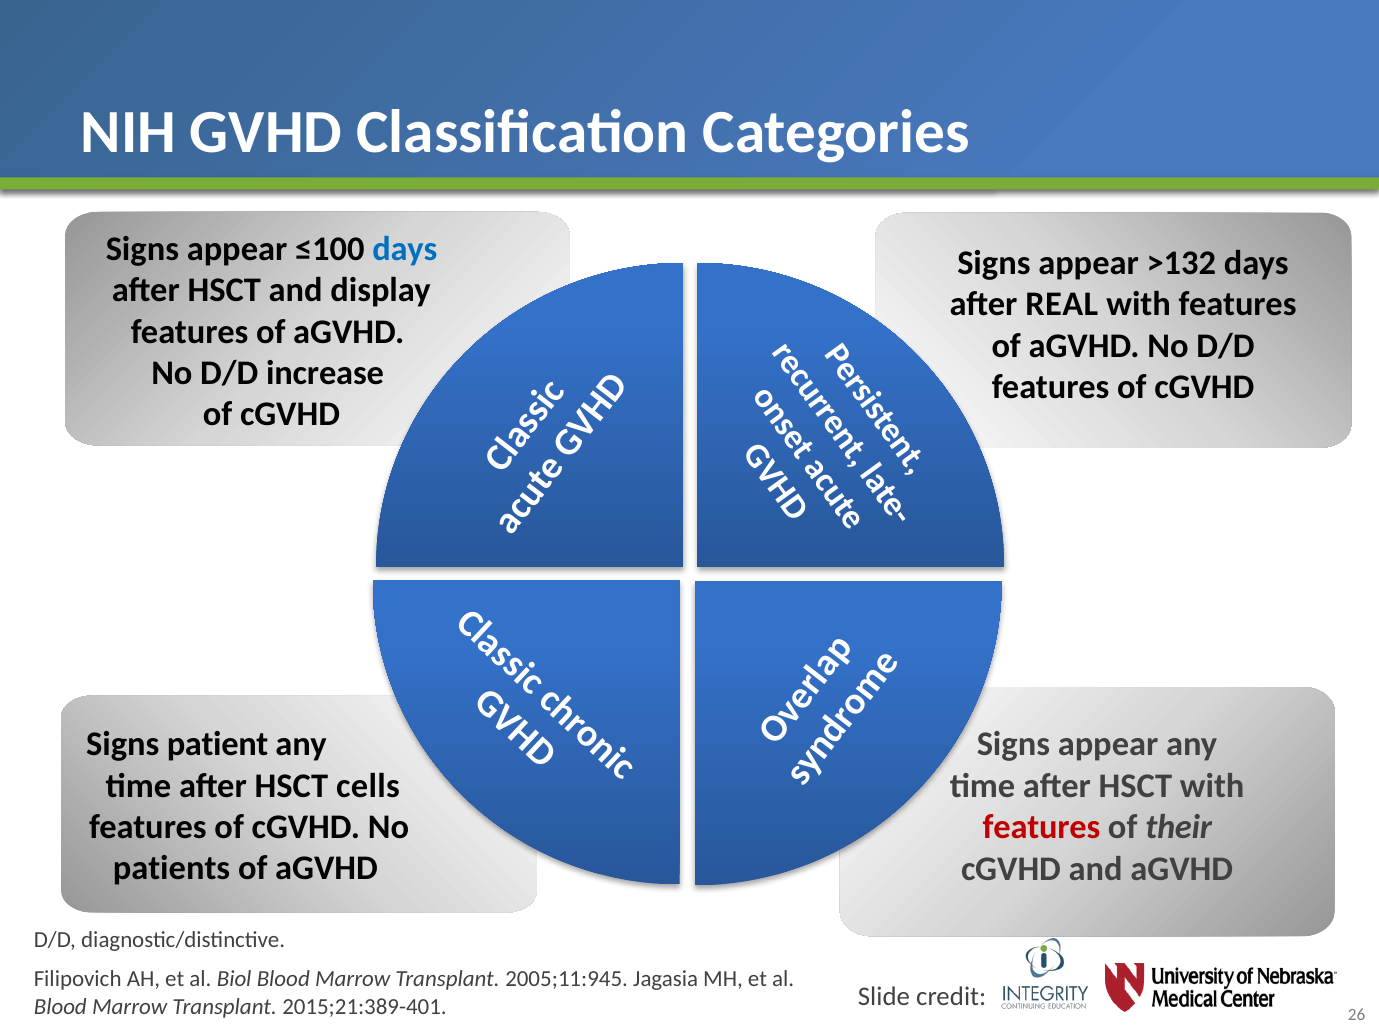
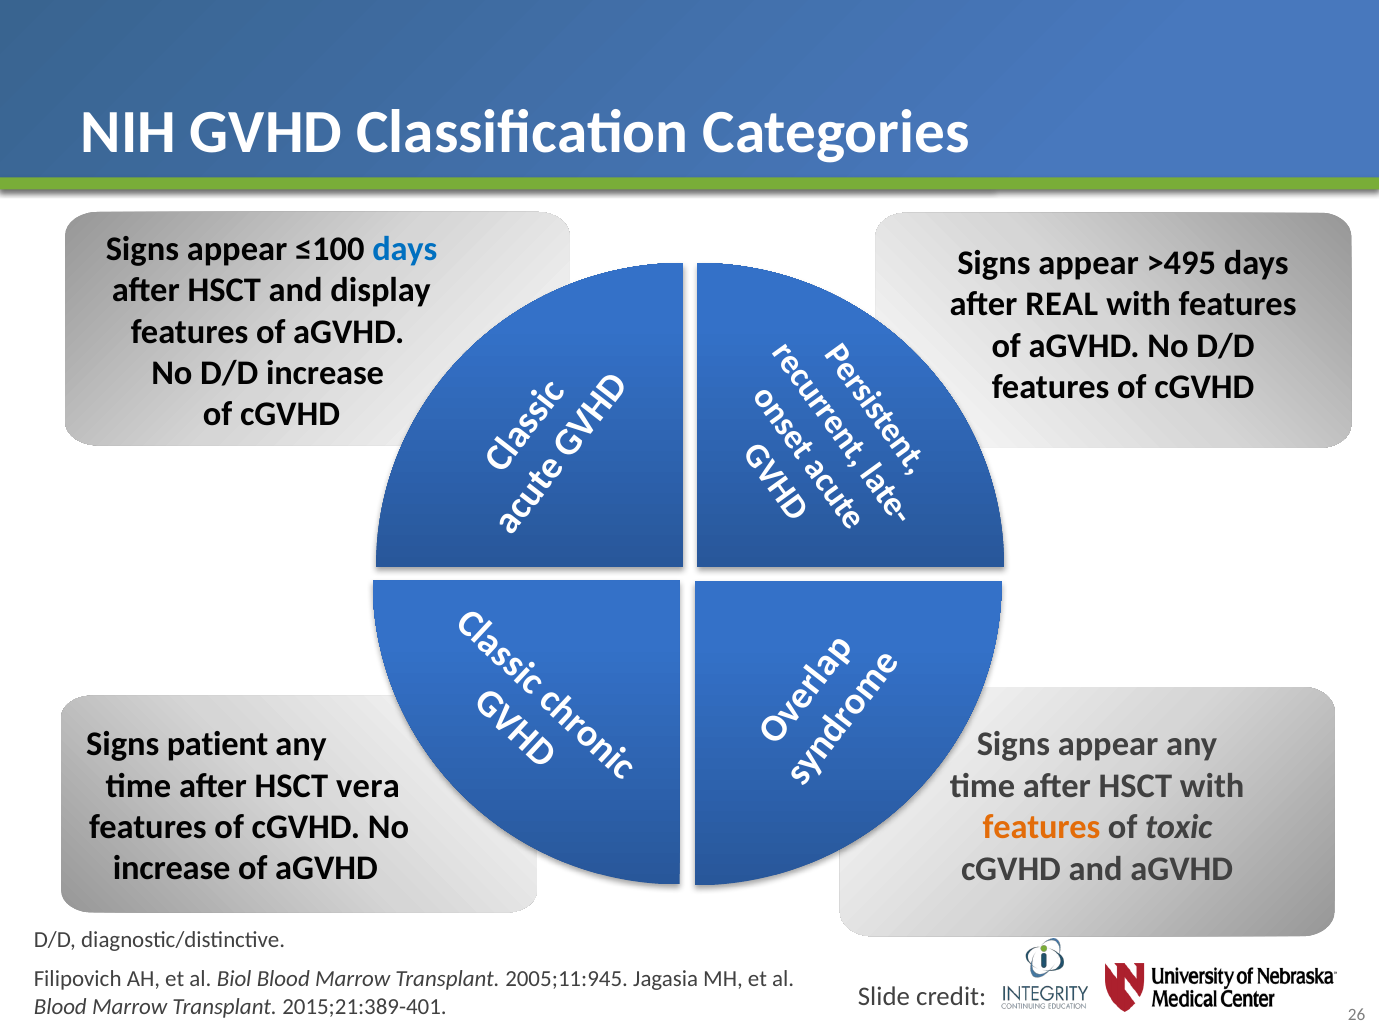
>132: >132 -> >495 (1181, 263)
cells: cells -> vera (368, 786)
features colour: red -> orange (1041, 828)
their: their -> toxic (1179, 828)
patients: patients -> increase (172, 869)
